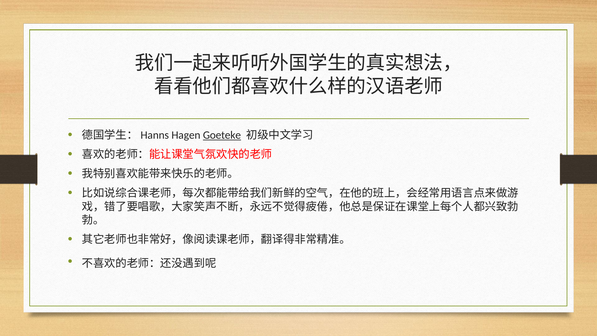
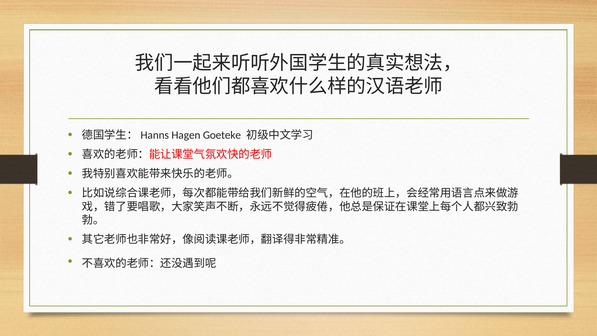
Goeteke underline: present -> none (222, 135)
